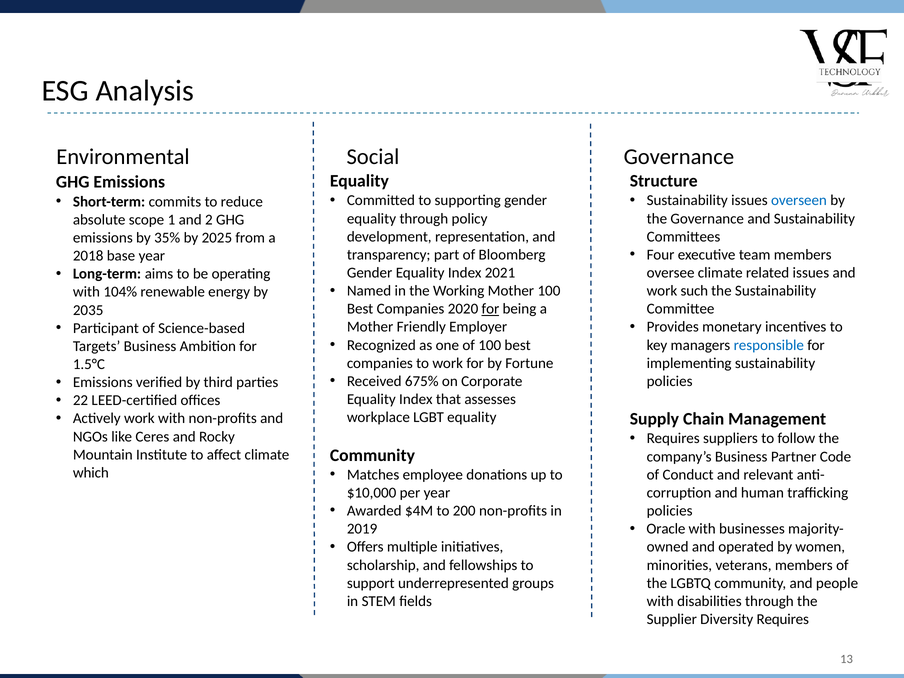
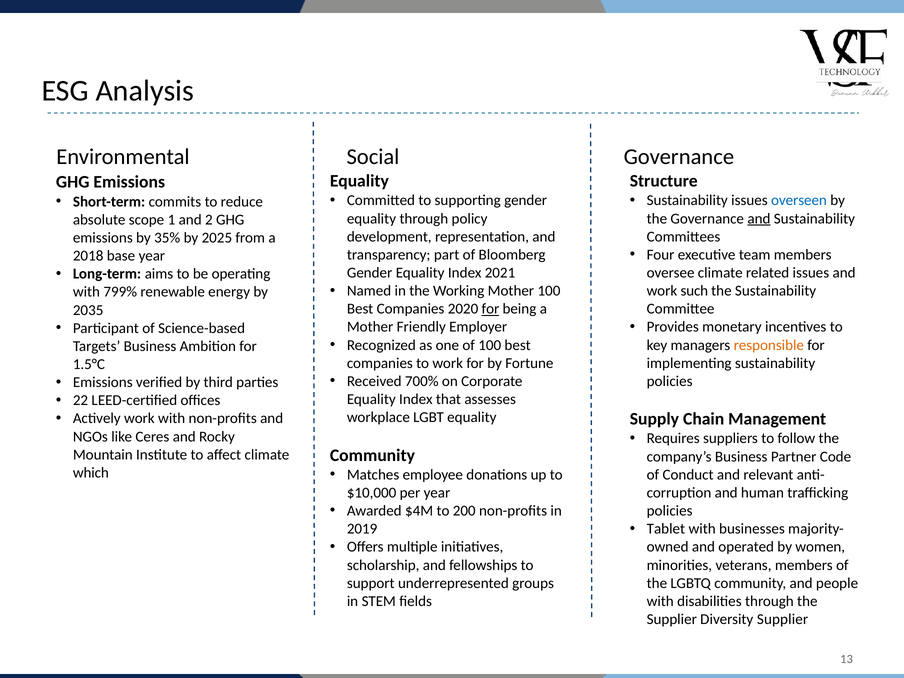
and underline: none -> present (759, 219)
104%: 104% -> 799% (120, 292)
responsible colour: blue -> orange (769, 345)
675%: 675% -> 700% (422, 381)
Oracle: Oracle -> Tablet (666, 529)
Diversity Requires: Requires -> Supplier (783, 619)
